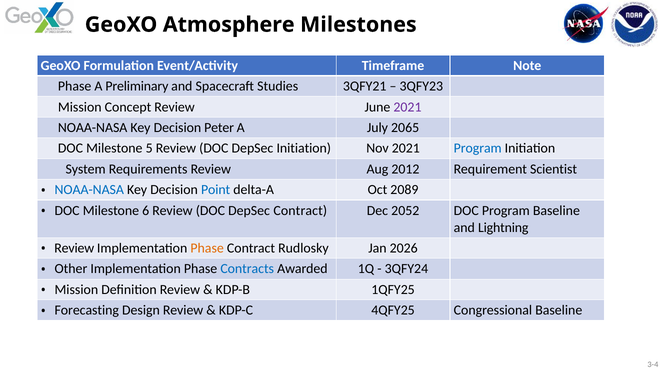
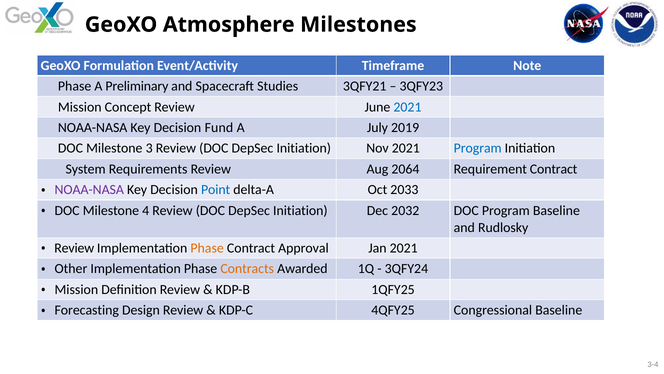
2021 colour: purple -> blue (407, 107)
Peter: Peter -> Fund (219, 127)
2065: 2065 -> 2019 (405, 127)
5: 5 -> 3 (149, 148)
2012: 2012 -> 2064 (405, 169)
Requirement Scientist: Scientist -> Contract (554, 169)
NOAA-NASA colour: blue -> purple (89, 190)
2089: 2089 -> 2033 (404, 190)
6: 6 -> 4 (146, 210)
Contract: Contract -> Initiation (300, 210)
2052: 2052 -> 2032 (405, 210)
Lightning: Lightning -> Rudlosky (503, 227)
Rudlosky: Rudlosky -> Approval (303, 248)
Jan 2026: 2026 -> 2021 (404, 248)
Contracts colour: blue -> orange (247, 269)
